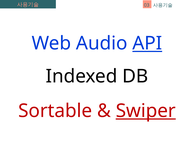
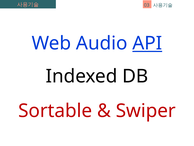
Swiper underline: present -> none (146, 111)
